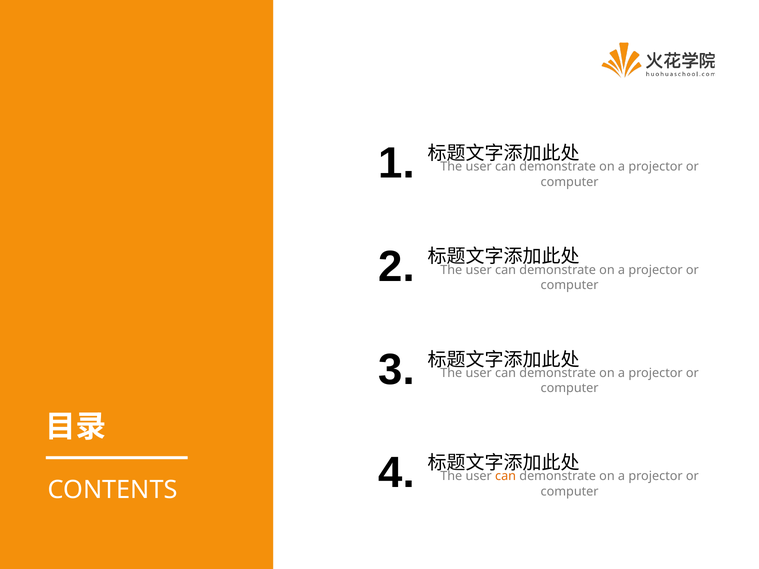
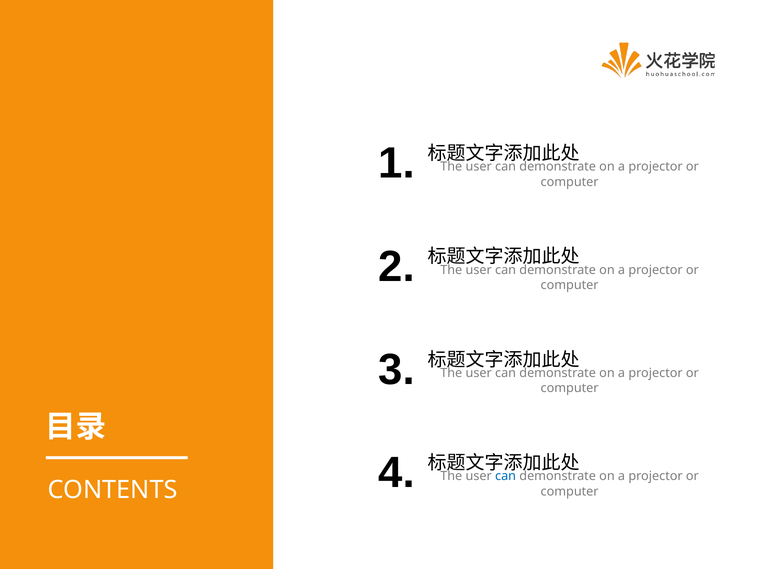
can colour: orange -> blue (506, 476)
